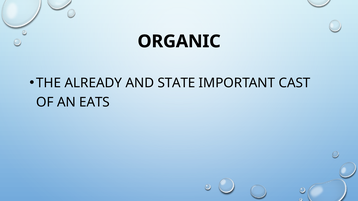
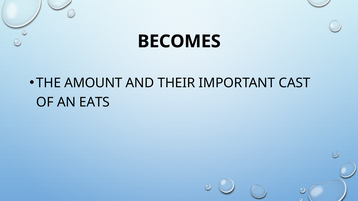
ORGANIC: ORGANIC -> BECOMES (179, 41)
ALREADY: ALREADY -> AMOUNT (93, 83)
STATE: STATE -> THEIR (176, 83)
